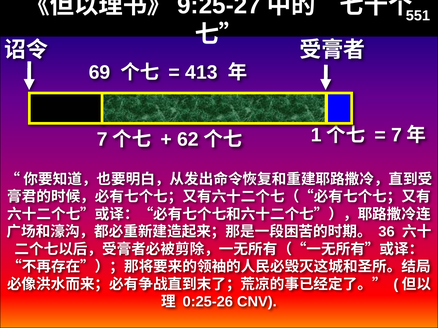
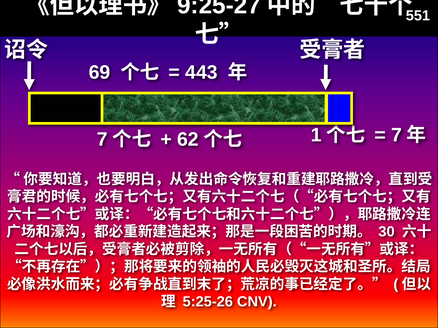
413: 413 -> 443 (202, 73)
36: 36 -> 30 (387, 232)
0:25-26: 0:25-26 -> 5:25-26 (208, 302)
